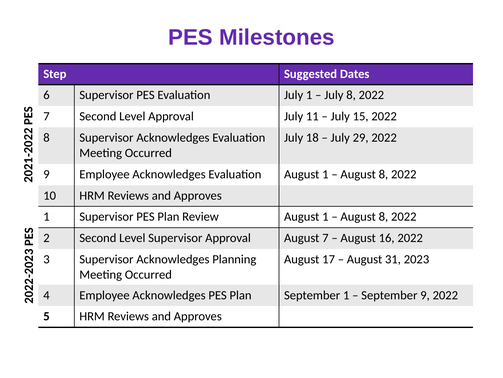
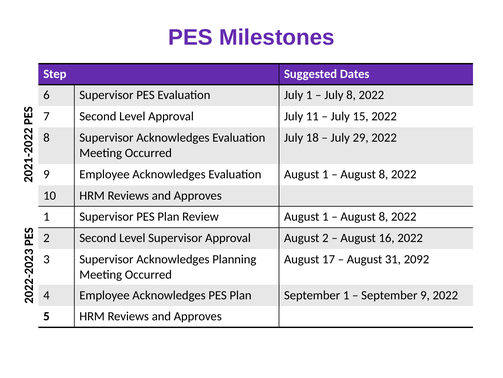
August 7: 7 -> 2 (325, 238)
2023: 2023 -> 2092 (416, 259)
